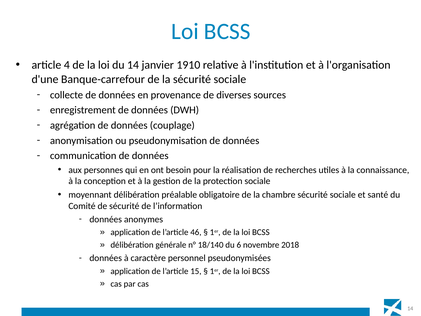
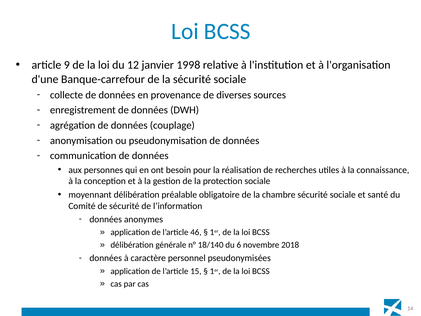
4: 4 -> 9 (67, 65)
du 14: 14 -> 12 (133, 65)
1910: 1910 -> 1998 (188, 65)
